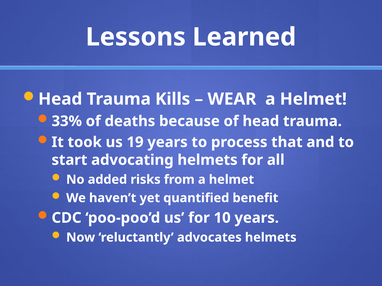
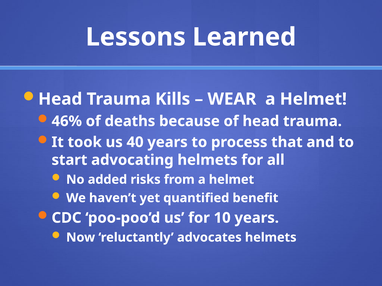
33%: 33% -> 46% (67, 121)
19: 19 -> 40 (135, 142)
